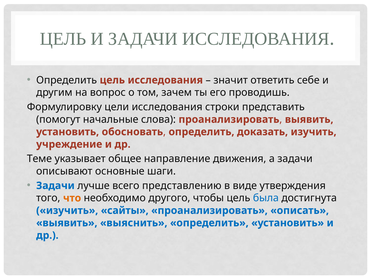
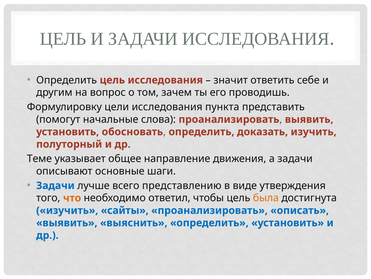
строки: строки -> пункта (222, 107)
учреждение: учреждение -> полуторный (69, 144)
другого: другого -> ответил (169, 198)
была colour: blue -> orange (266, 198)
